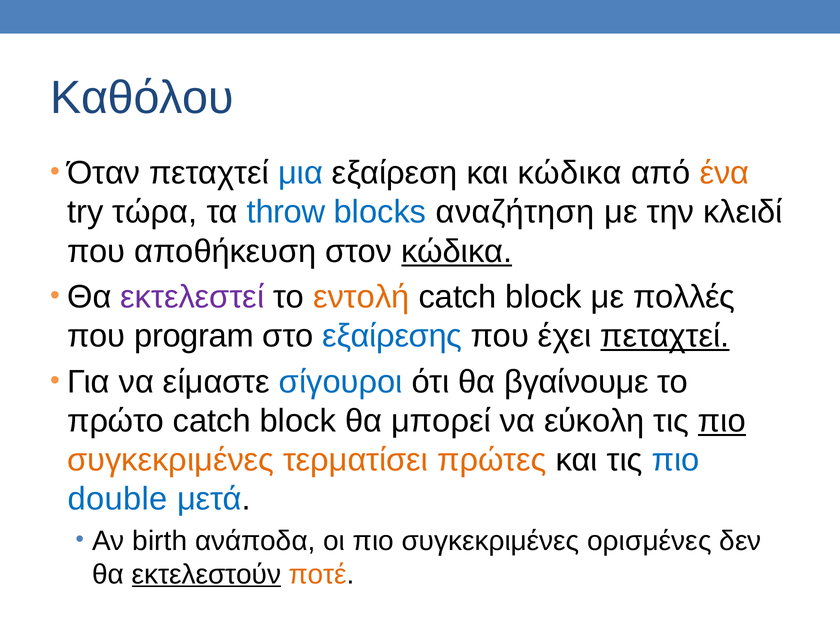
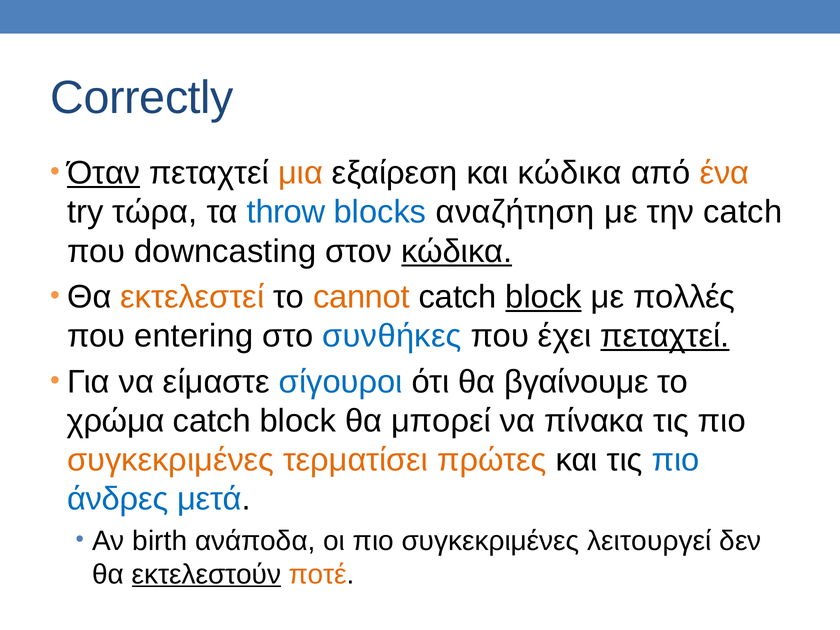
Καθόλου: Καθόλου -> Correctly (142, 98)
Όταν underline: none -> present (104, 173)
μια colour: blue -> orange (301, 173)
την κλειδί: κλειδί -> catch (743, 212)
αποθήκευση: αποθήκευση -> downcasting (225, 251)
εκτελεστεί colour: purple -> orange (192, 297)
εντολή: εντολή -> cannot (361, 297)
block underline: none -> present (544, 297)
program: program -> entering (194, 336)
εξαίρεσης: εξαίρεσης -> συνθήκες (392, 336)
πρώτο: πρώτο -> χρώμα (116, 421)
εύκολη: εύκολη -> πίνακα (594, 421)
πιο underline: present -> none (722, 421)
double: double -> άνδρες (118, 499)
ορισμένες: ορισμένες -> λειτουργεί (649, 541)
